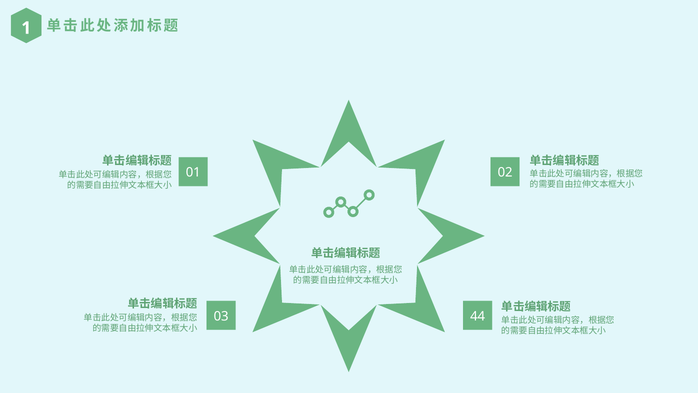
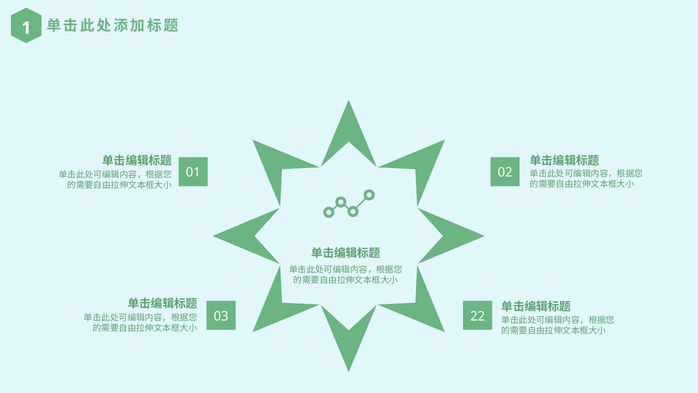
44: 44 -> 22 (478, 316)
